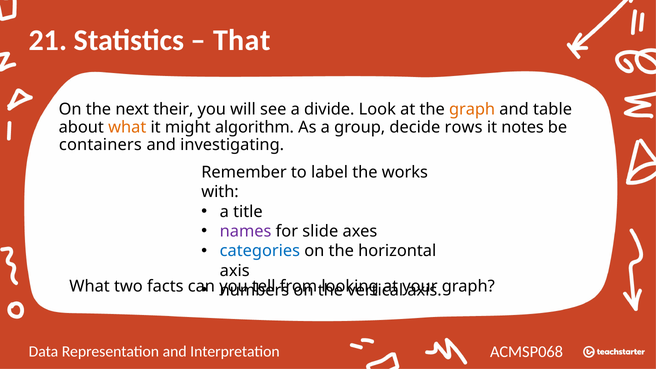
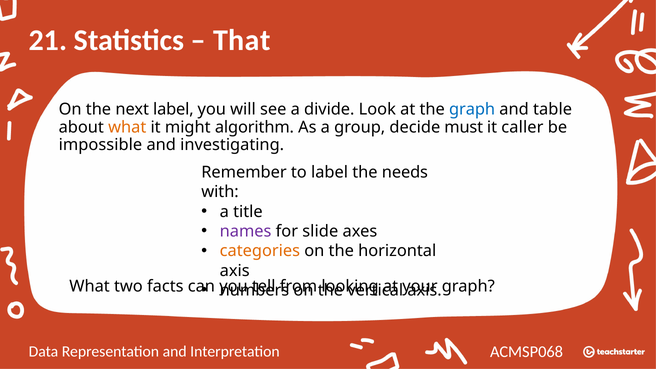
next their: their -> label (173, 109)
graph colour: orange -> blue (472, 109)
rows: rows -> must (464, 127)
notes: notes -> caller (522, 127)
containers: containers -> impossible (100, 145)
works: works -> needs (405, 172)
categories colour: blue -> orange (260, 251)
